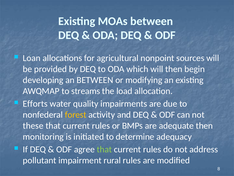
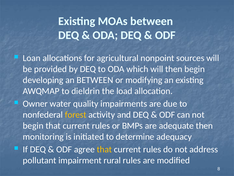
streams: streams -> dieldrin (86, 91)
Efforts: Efforts -> Owner (35, 103)
these: these -> begin (33, 125)
that colour: light green -> yellow (104, 149)
